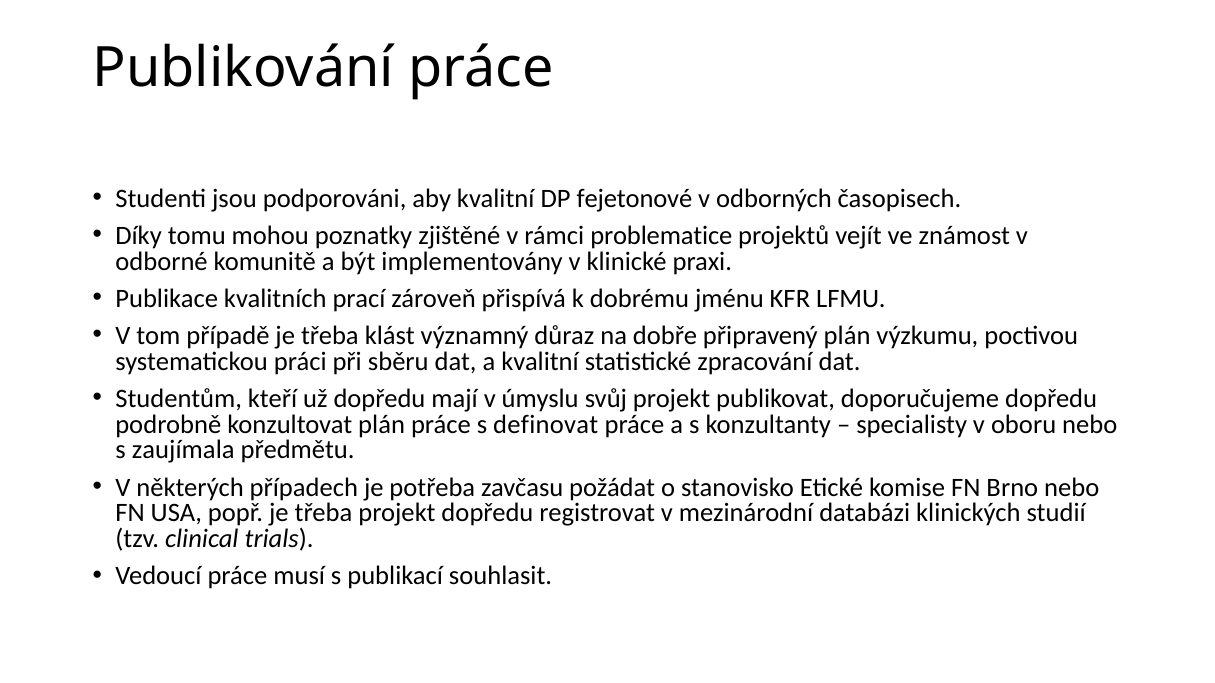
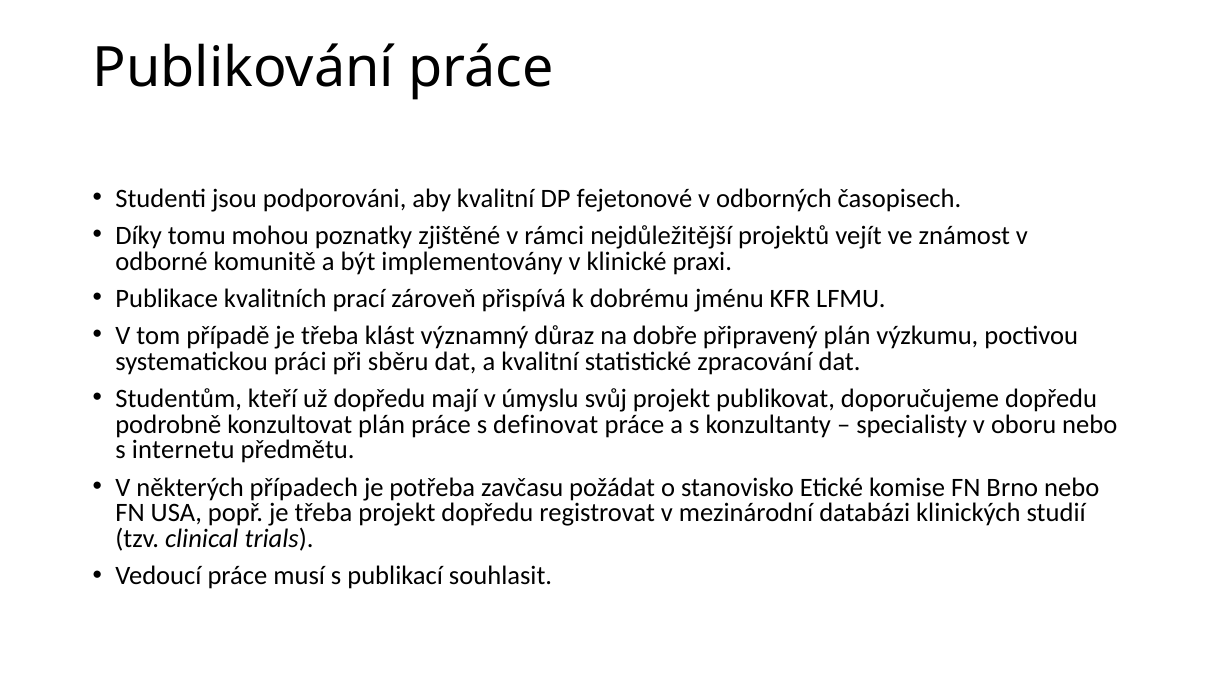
problematice: problematice -> nejdůležitější (661, 236)
zaujímala: zaujímala -> internetu (183, 451)
